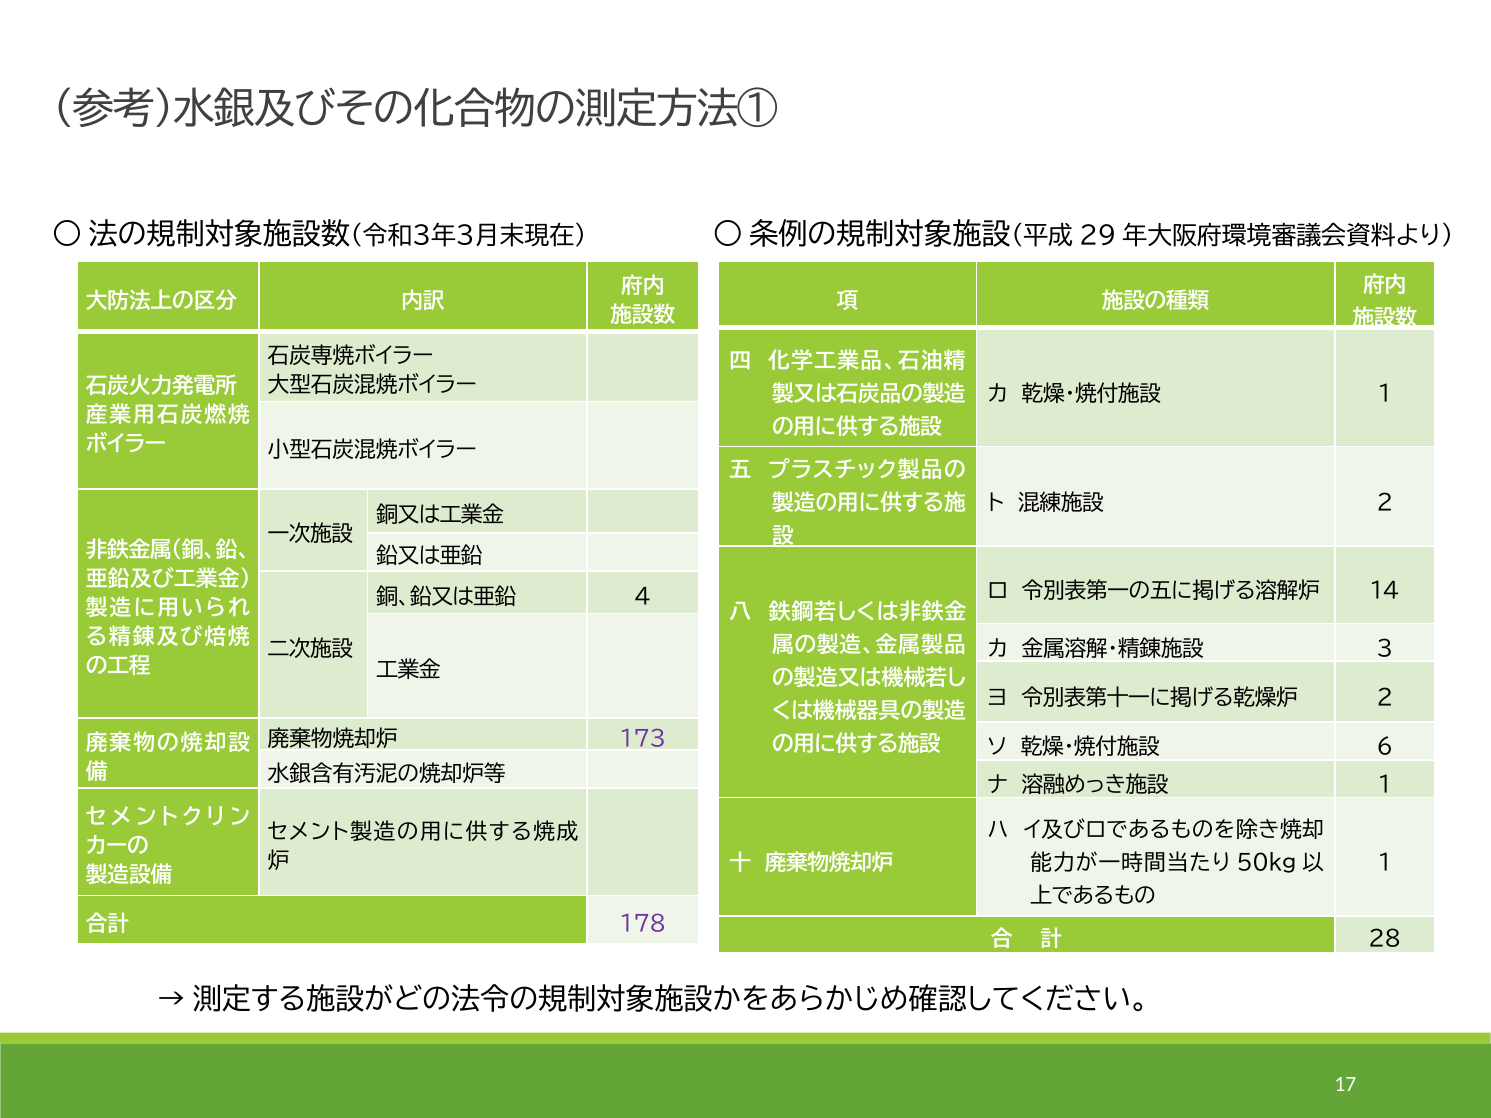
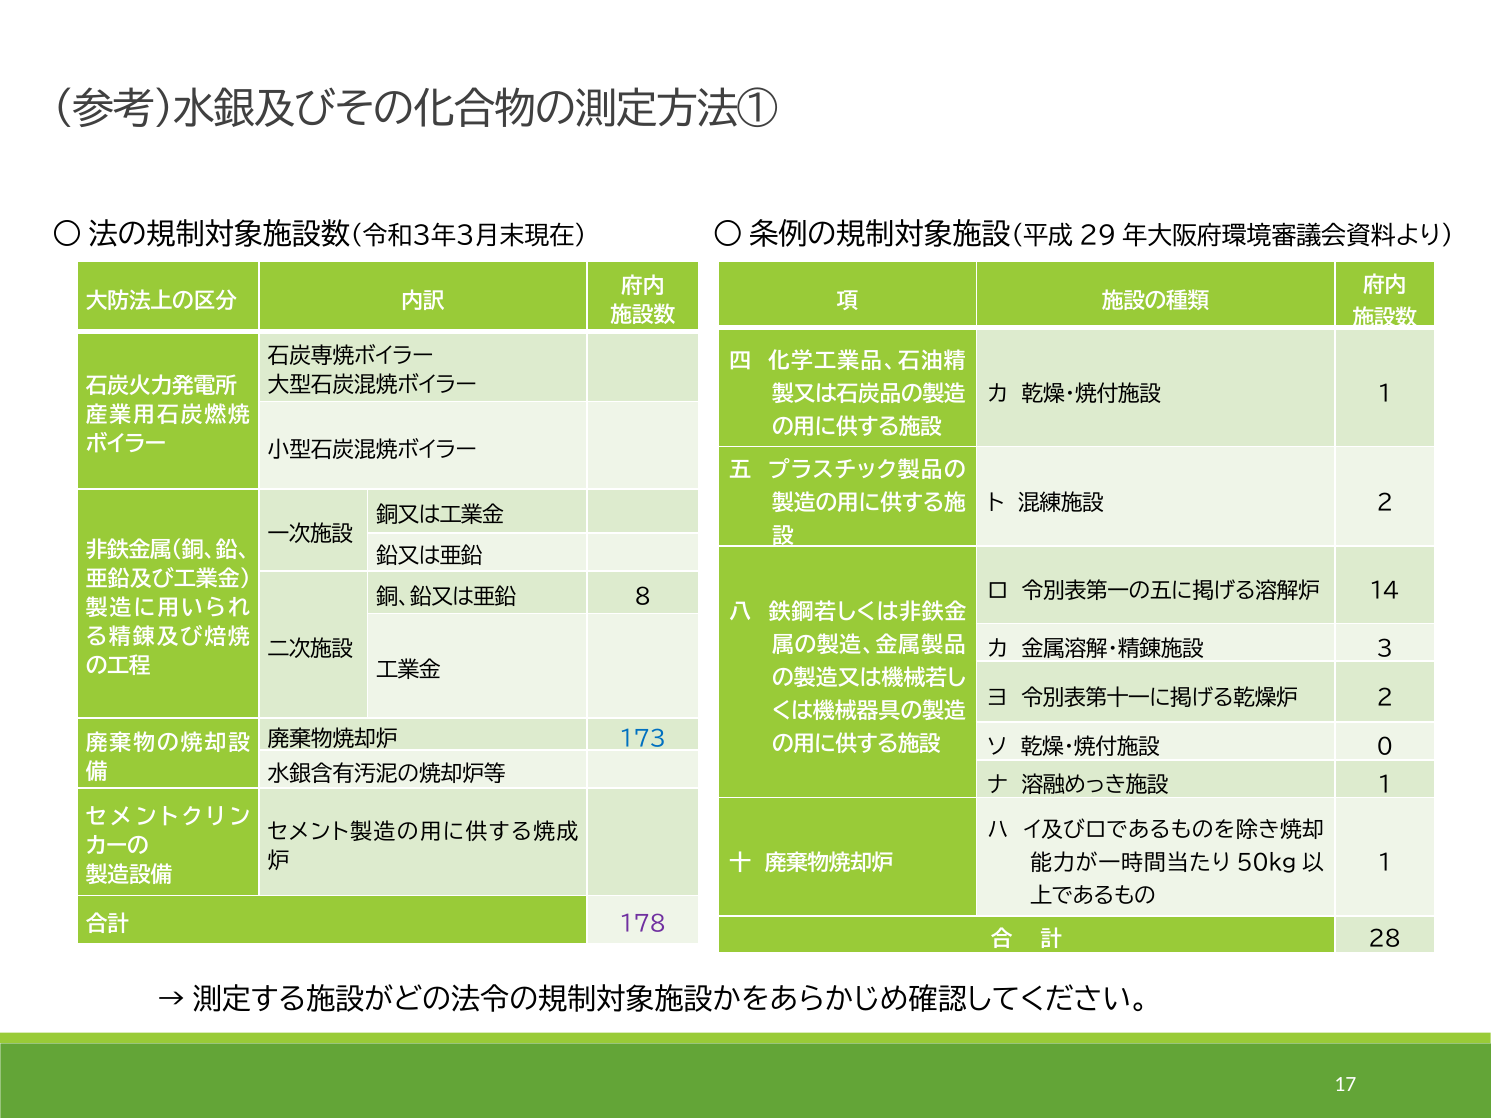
4: 4 -> 8 (643, 597)
173 colour: purple -> blue (643, 739)
6: 6 -> 0 (1385, 748)
